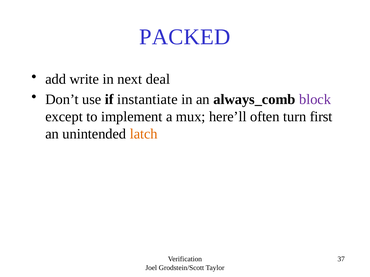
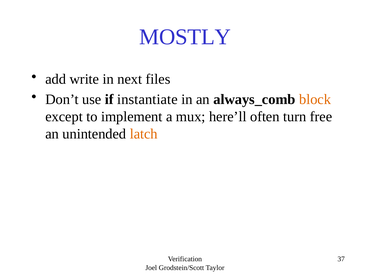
PACKED: PACKED -> MOSTLY (185, 37)
deal: deal -> files (158, 79)
block colour: purple -> orange (315, 99)
first: first -> free (321, 117)
